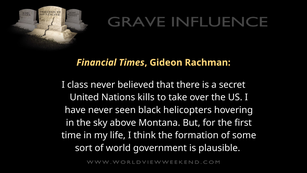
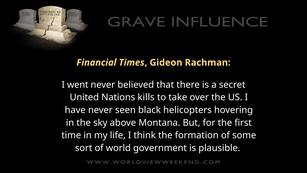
class: class -> went (78, 85)
